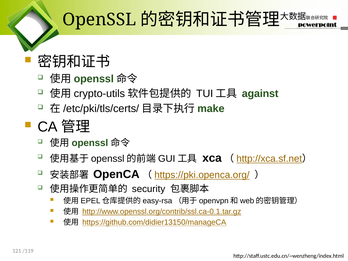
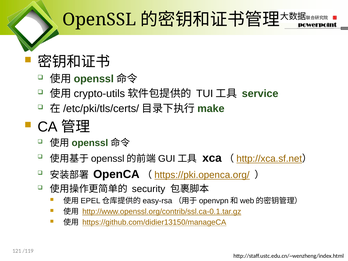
against: against -> service (260, 94)
